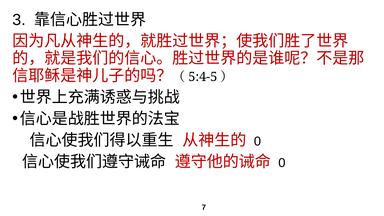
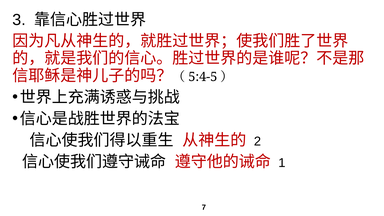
0: 0 -> 2 (257, 141)
0: 0 -> 1 (282, 163)
